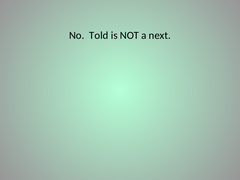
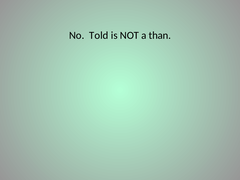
next: next -> than (160, 35)
